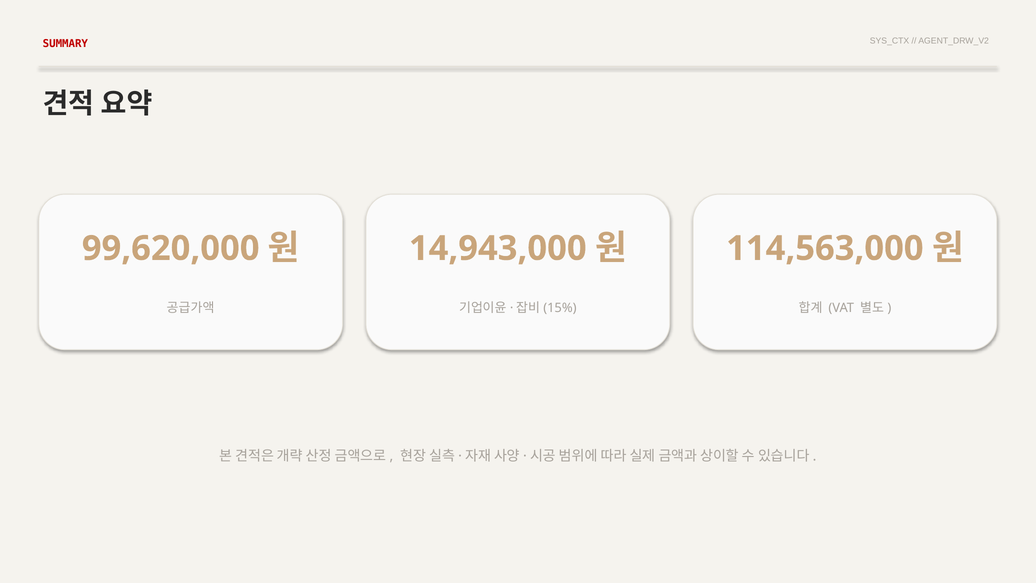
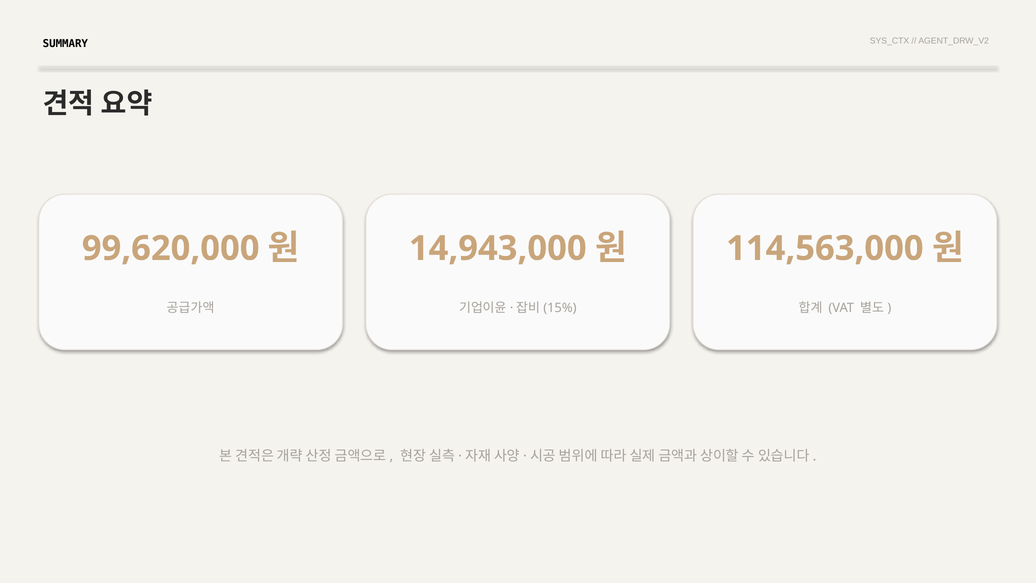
SUMMARY colour: red -> black (65, 44)
